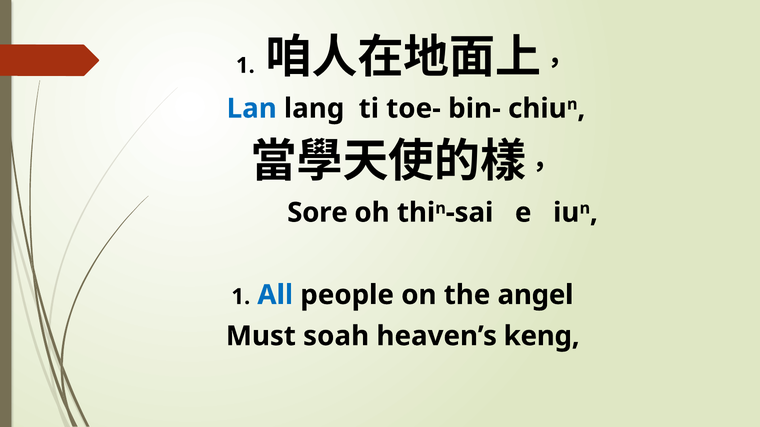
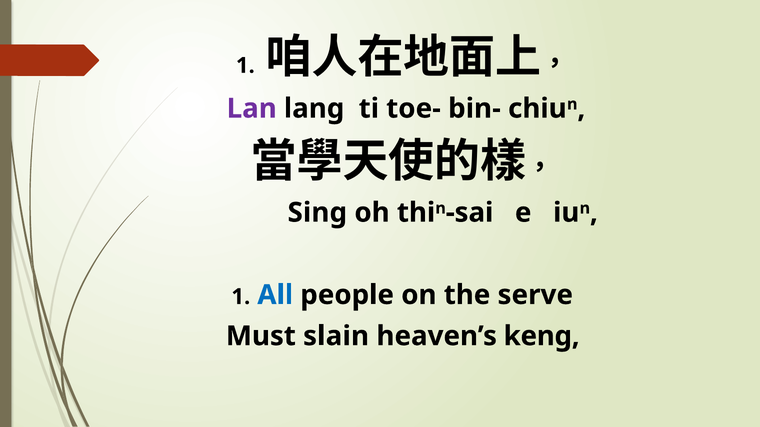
Lan colour: blue -> purple (252, 109)
Sore: Sore -> Sing (317, 213)
angel: angel -> serve (535, 295)
soah: soah -> slain (336, 336)
